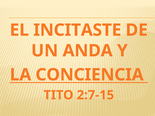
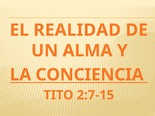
INCITASTE: INCITASTE -> REALIDAD (77, 30)
ANDA: ANDA -> ALMA (88, 51)
